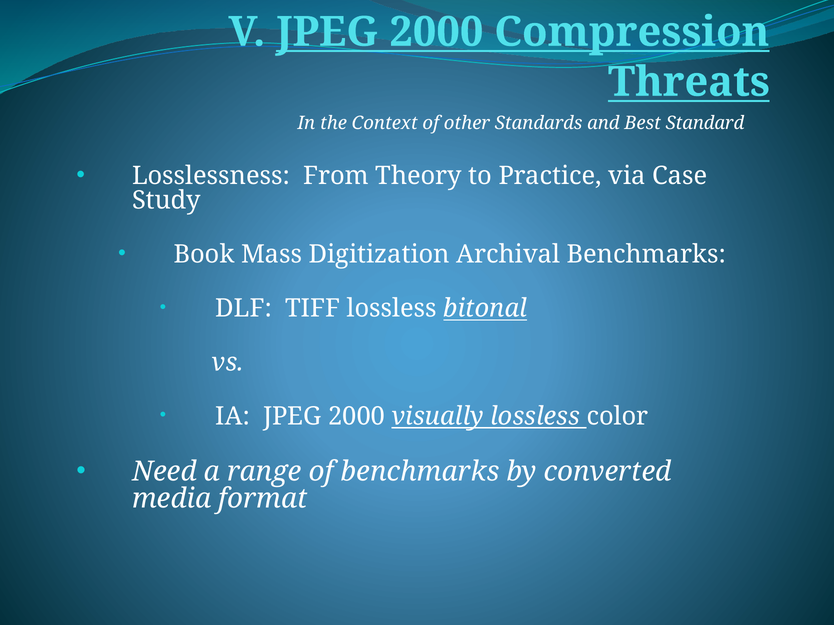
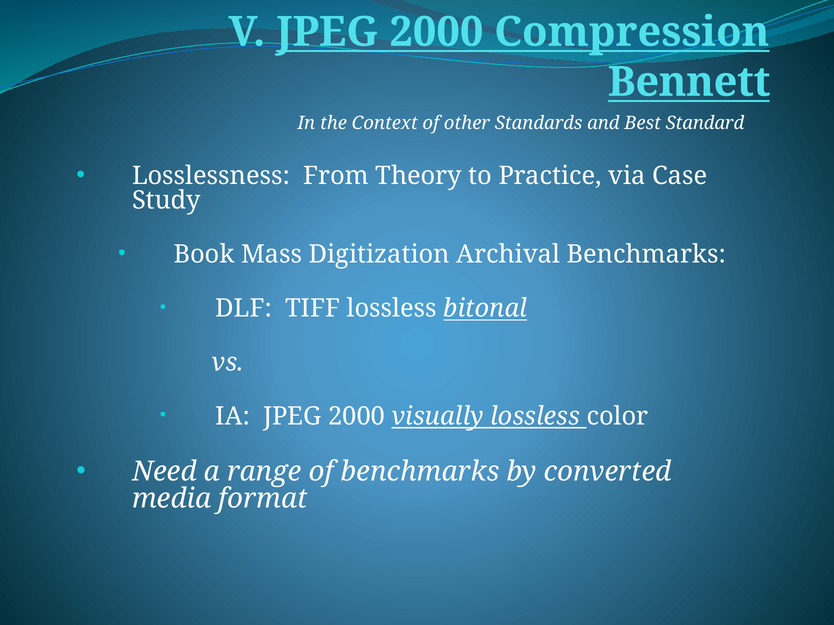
Threats: Threats -> Bennett (689, 82)
